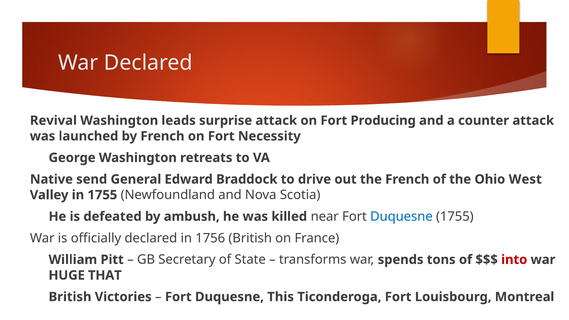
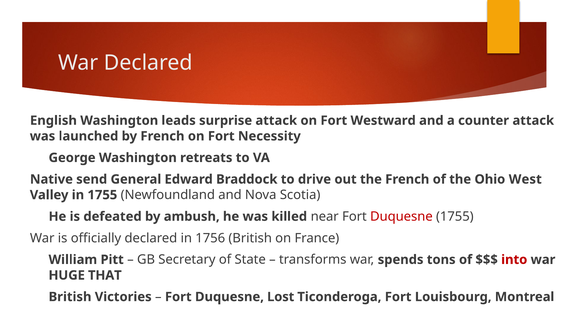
Revival: Revival -> English (53, 121)
Producing: Producing -> Westward (383, 121)
Duquesne colour: blue -> red (401, 217)
This: This -> Lost (281, 297)
